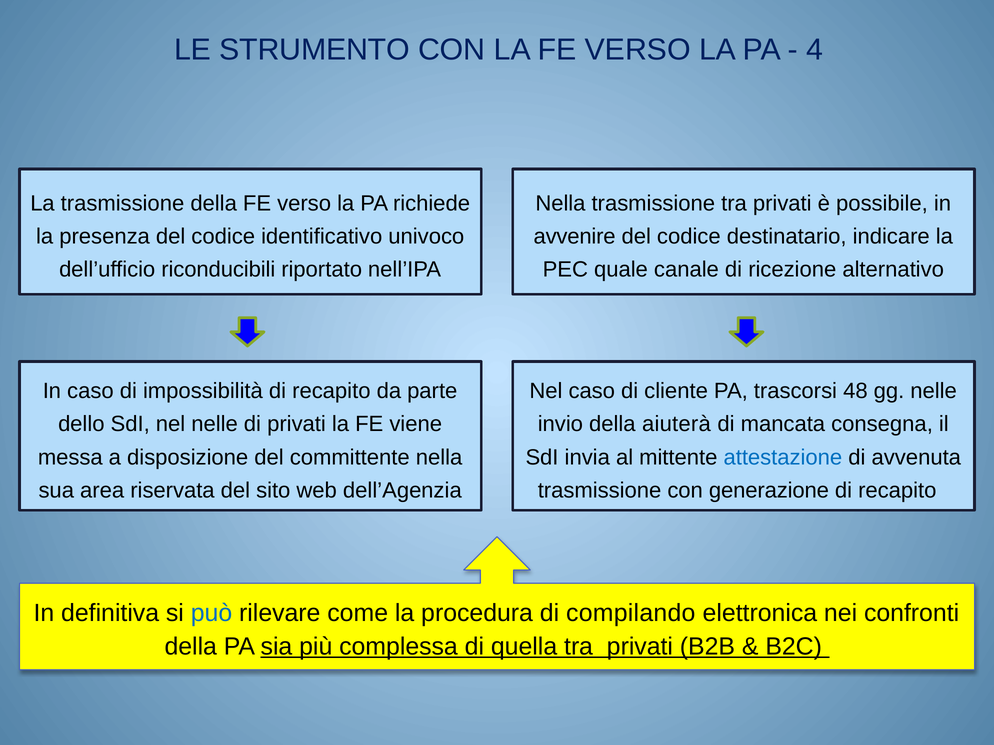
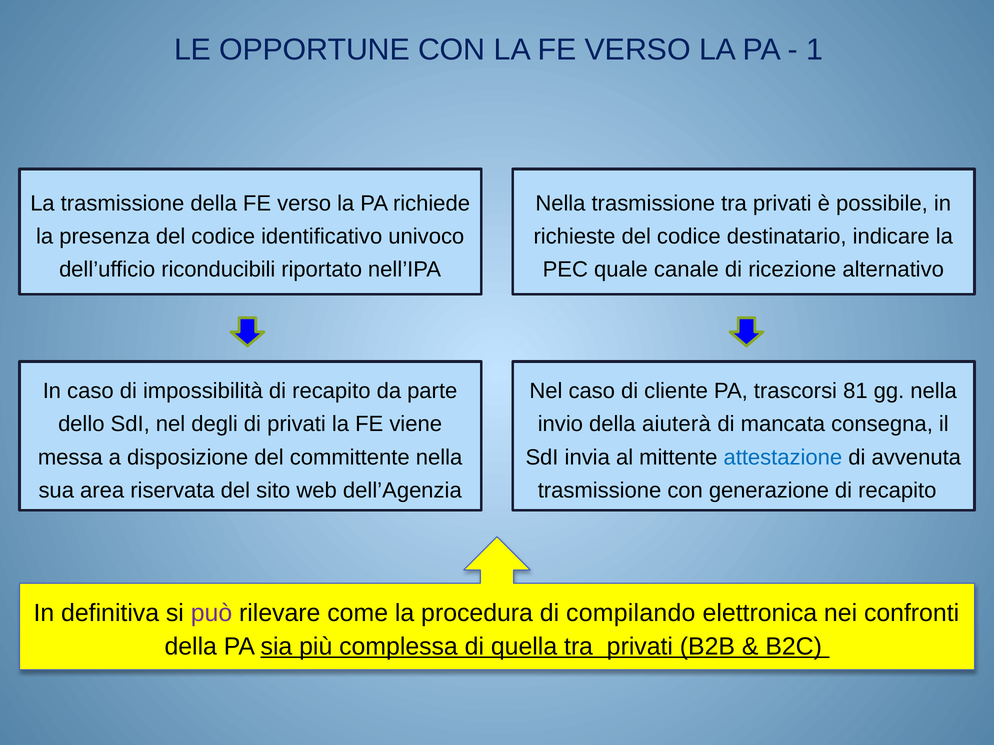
STRUMENTO: STRUMENTO -> OPPORTUNE (315, 50)
4: 4 -> 1 (815, 50)
avvenire: avvenire -> richieste (575, 237)
48: 48 -> 81 (855, 391)
gg nelle: nelle -> nella (934, 391)
nel nelle: nelle -> degli (215, 424)
può colour: blue -> purple (212, 614)
